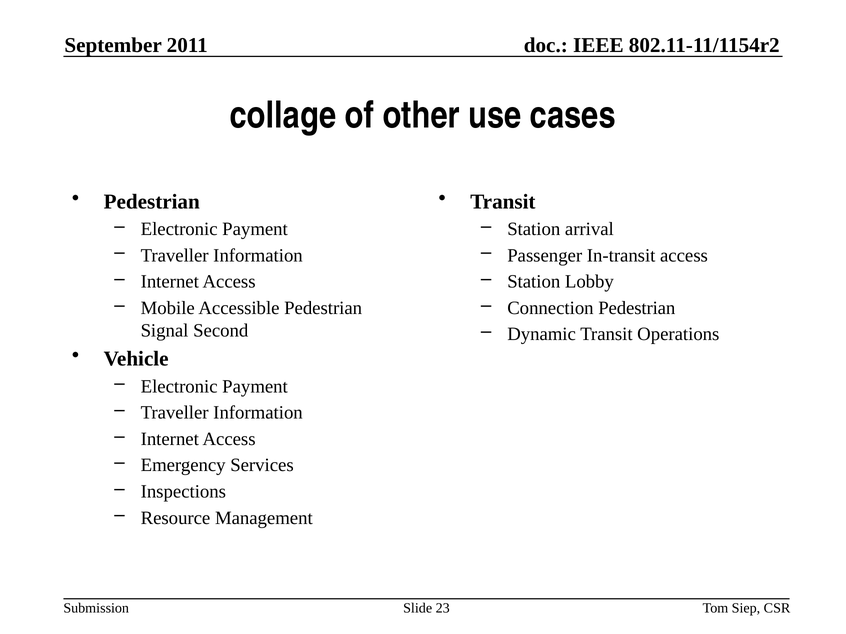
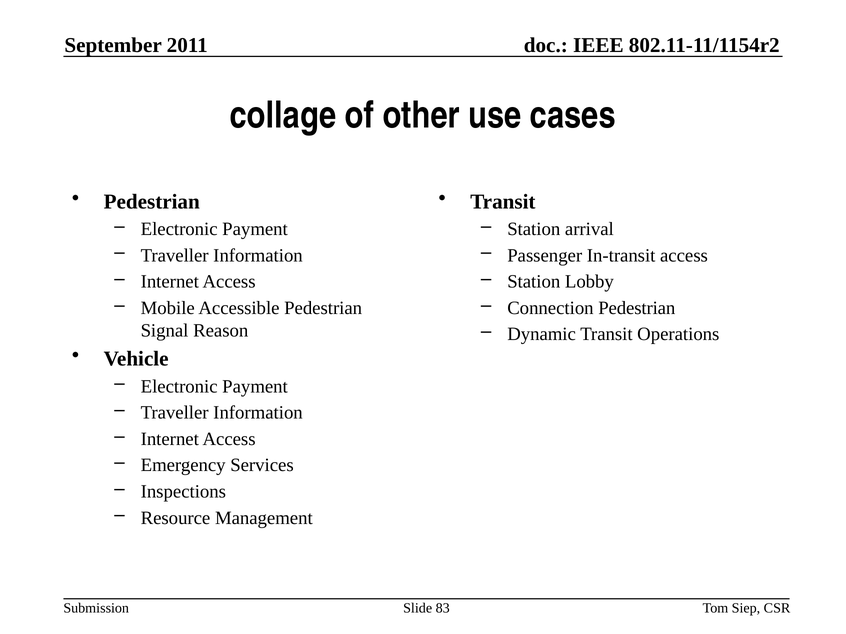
Second: Second -> Reason (221, 331)
23: 23 -> 83 (443, 609)
